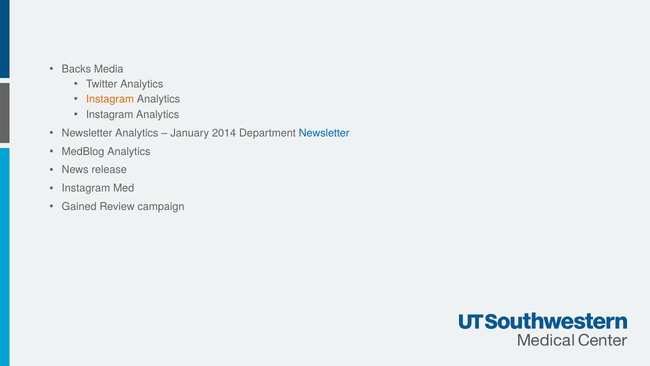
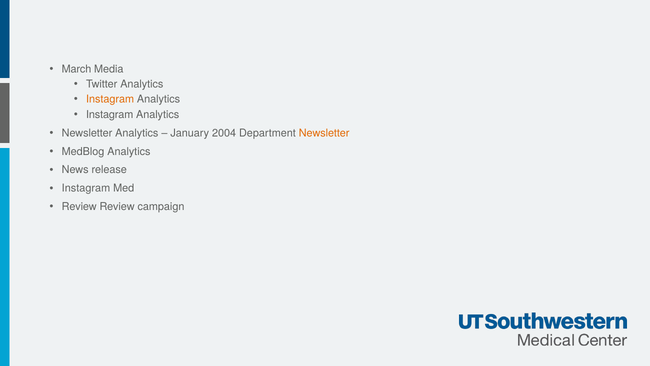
Backs: Backs -> March (76, 69)
2014: 2014 -> 2004 (224, 133)
Newsletter colour: blue -> orange (324, 133)
Gained: Gained -> Review (79, 207)
